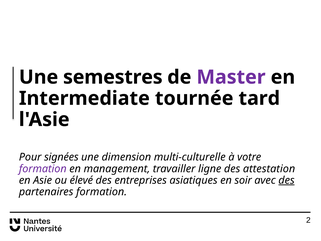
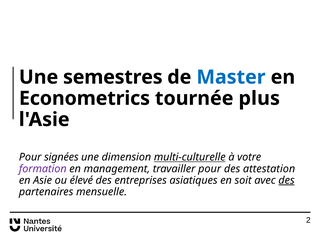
Master colour: purple -> blue (231, 77)
Intermediate: Intermediate -> Econometrics (84, 98)
tard: tard -> plus (259, 98)
multi-culturelle underline: none -> present (190, 157)
travailler ligne: ligne -> pour (210, 169)
soir: soir -> soit (243, 180)
partenaires formation: formation -> mensuelle (102, 192)
